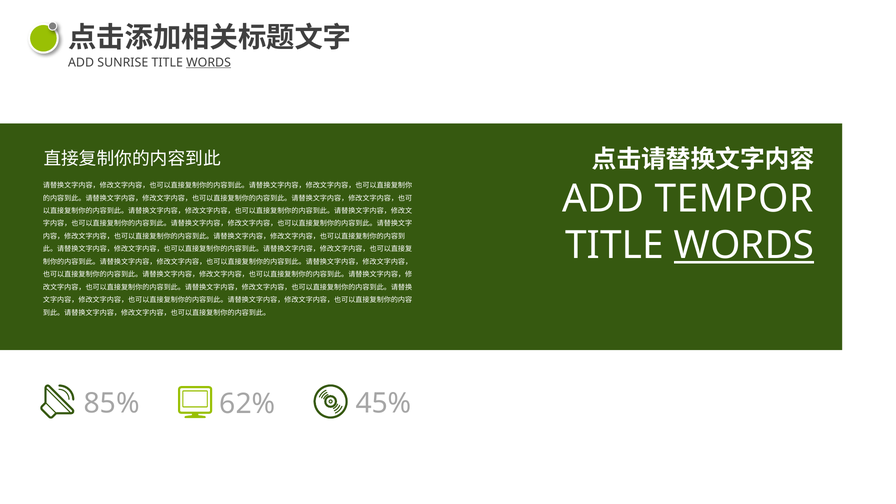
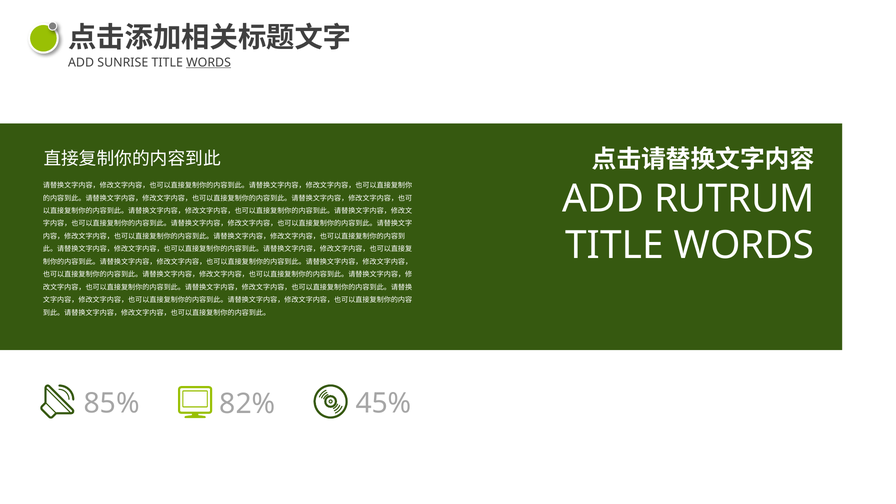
TEMPOR: TEMPOR -> RUTRUM (734, 199)
WORDS underline: present -> none (744, 246)
62%: 62% -> 82% (247, 404)
